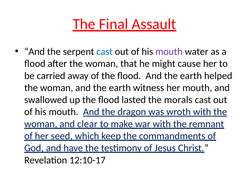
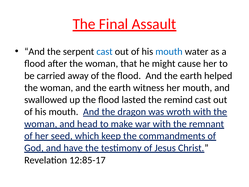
mouth colour: purple -> blue (169, 52)
morals: morals -> remind (178, 100)
clear: clear -> head (87, 124)
12:10-17: 12:10-17 -> 12:85-17 (87, 160)
